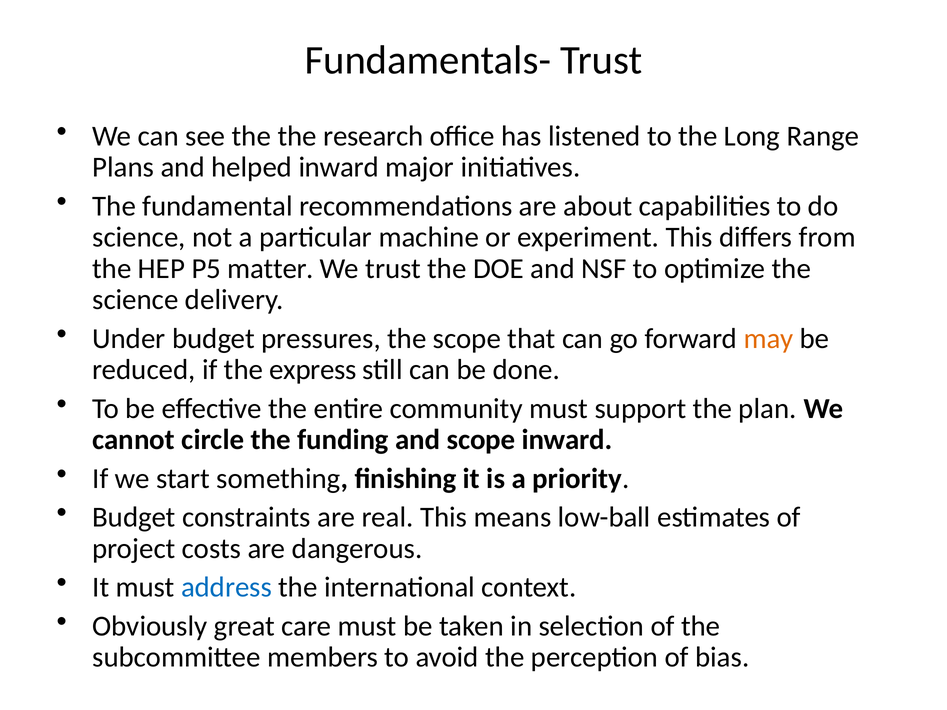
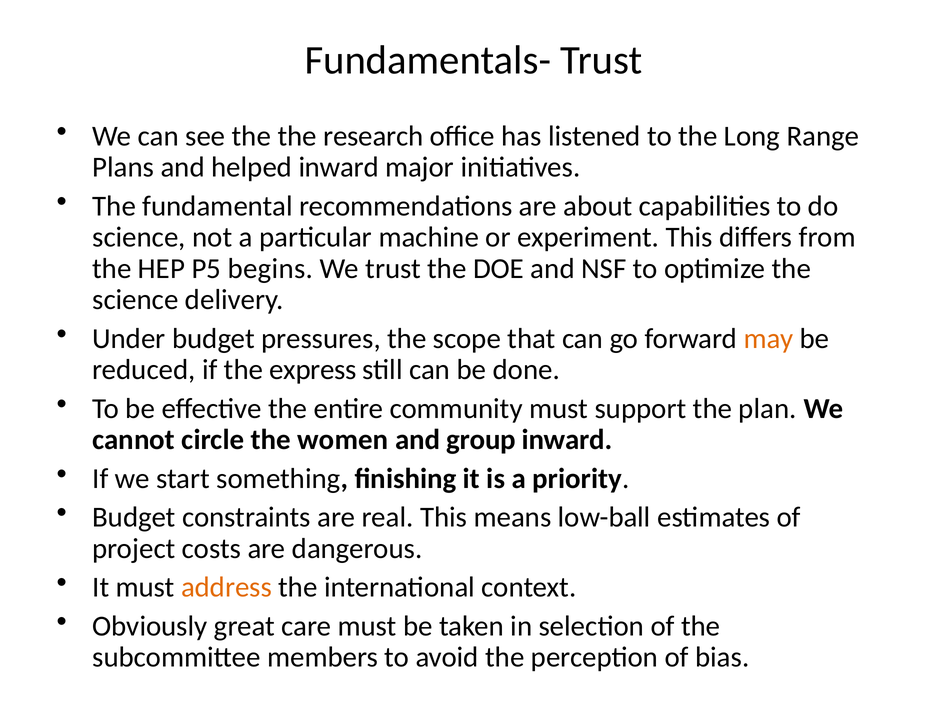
matter: matter -> begins (270, 269)
funding: funding -> women (343, 440)
and scope: scope -> group (481, 440)
address colour: blue -> orange (227, 588)
